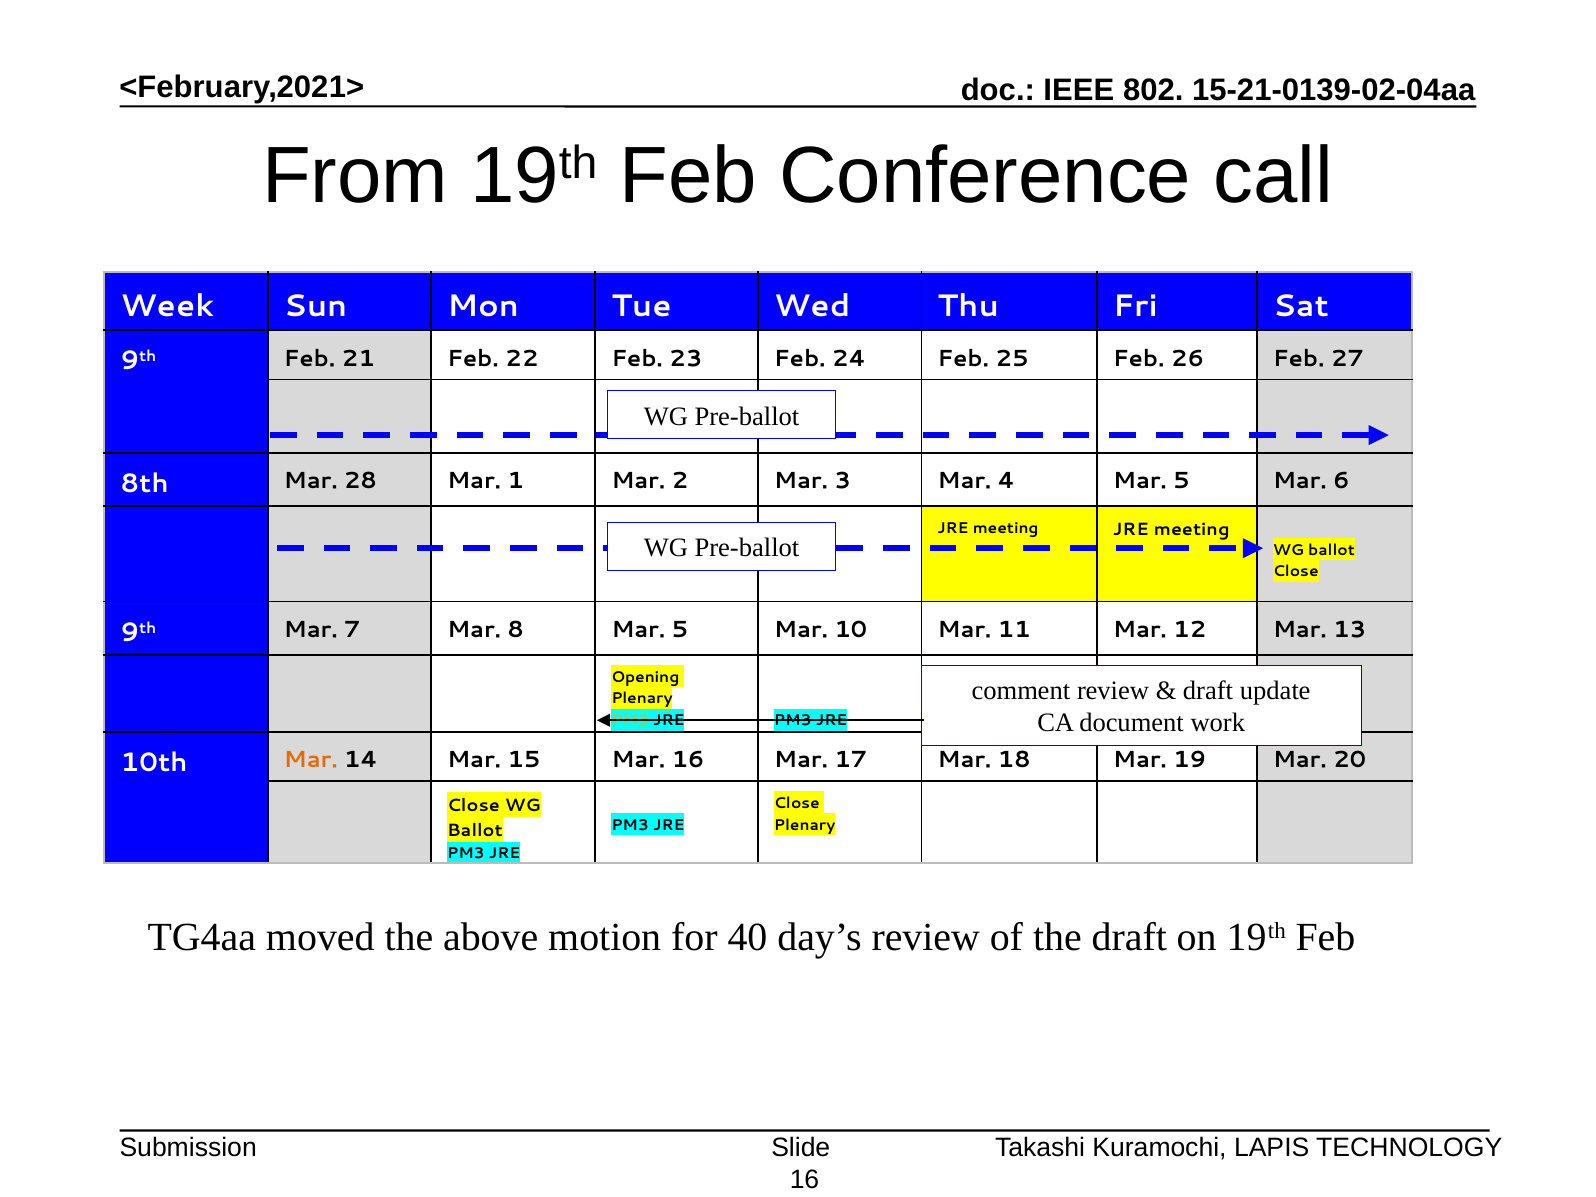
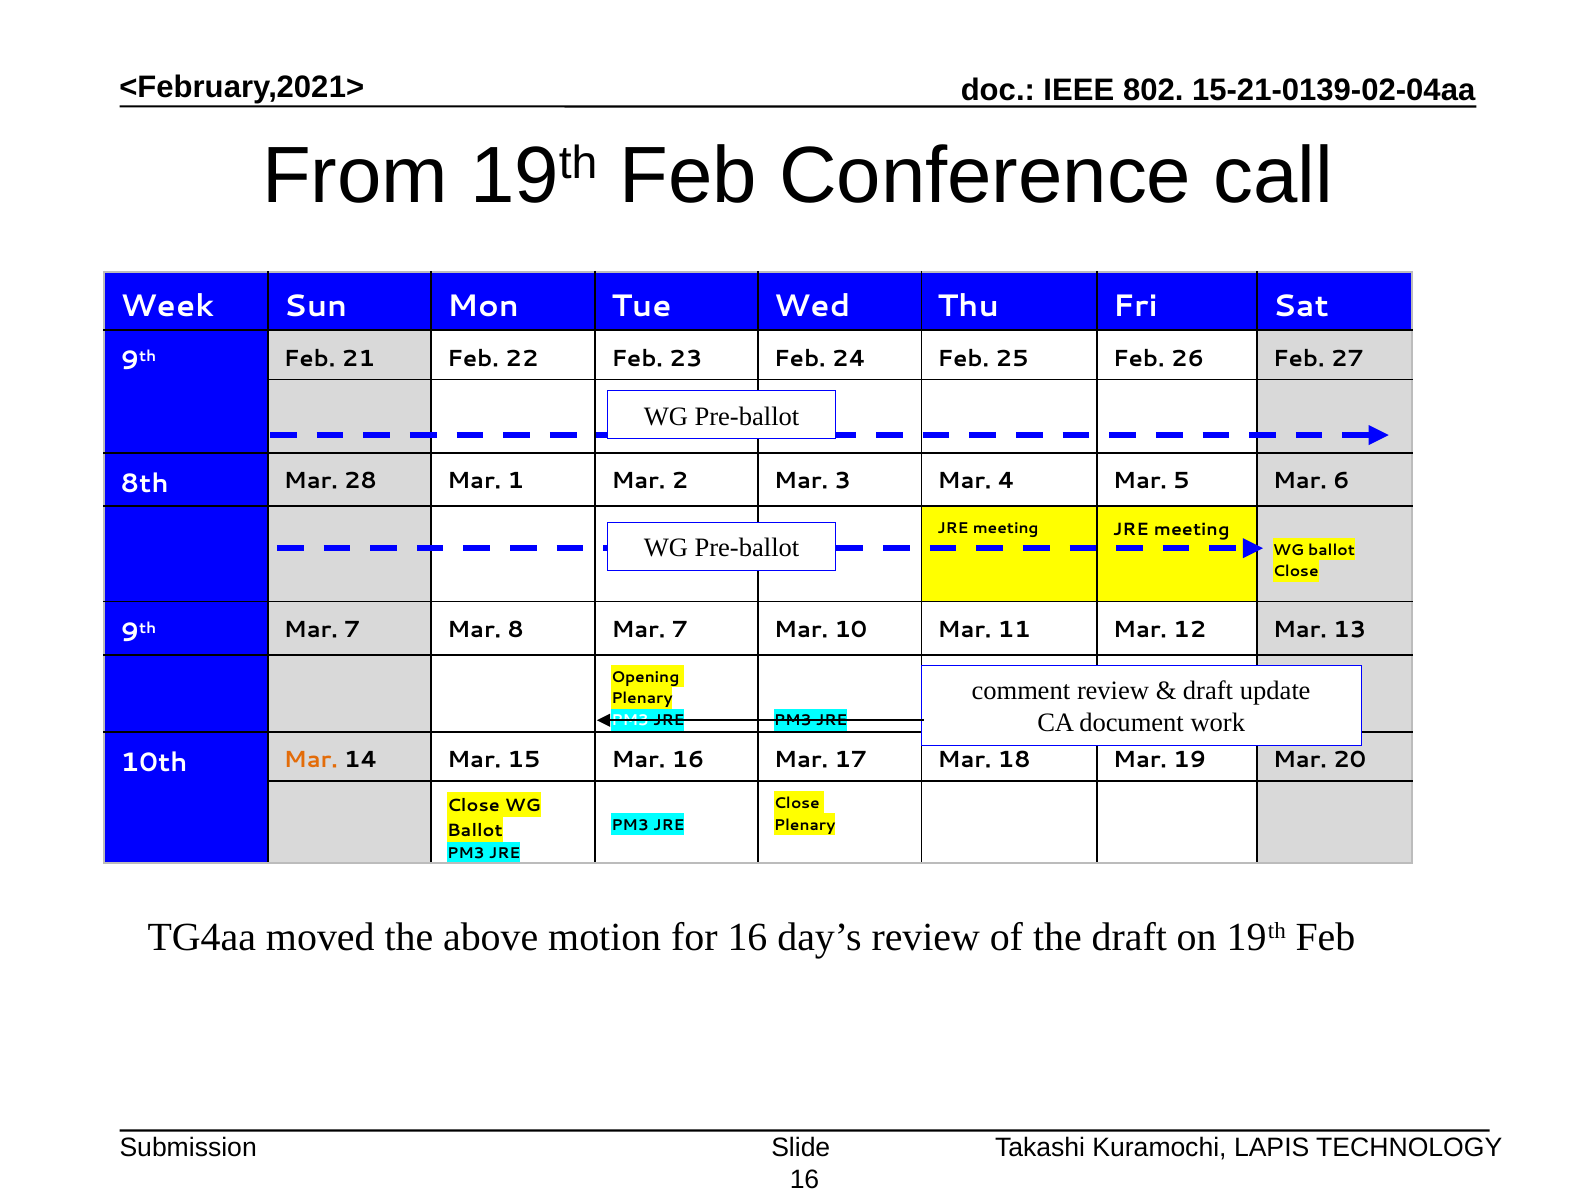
8 Mar 5: 5 -> 7 (680, 630)
PM3 colour: light green -> white (630, 721)
for 40: 40 -> 16 (747, 938)
